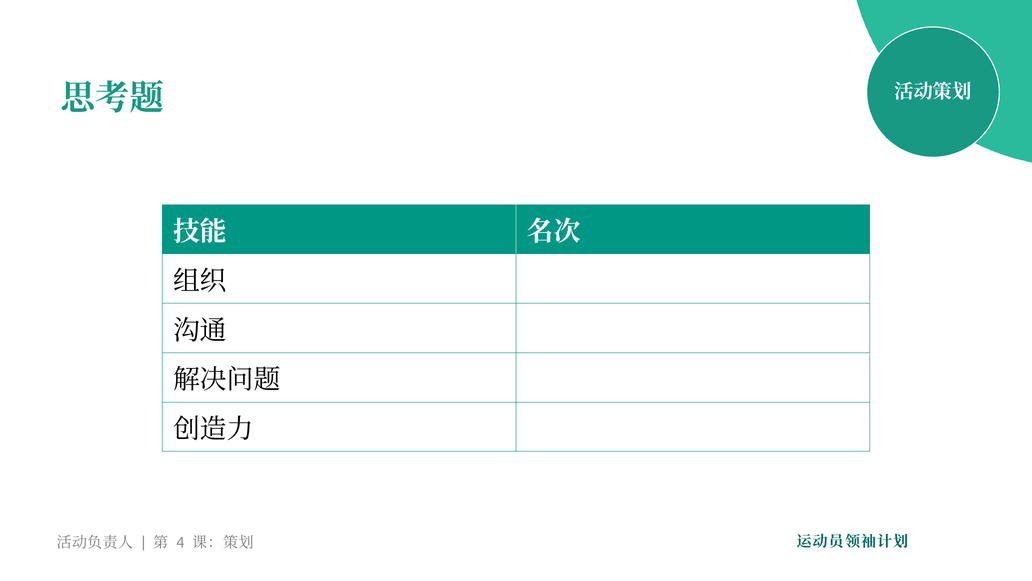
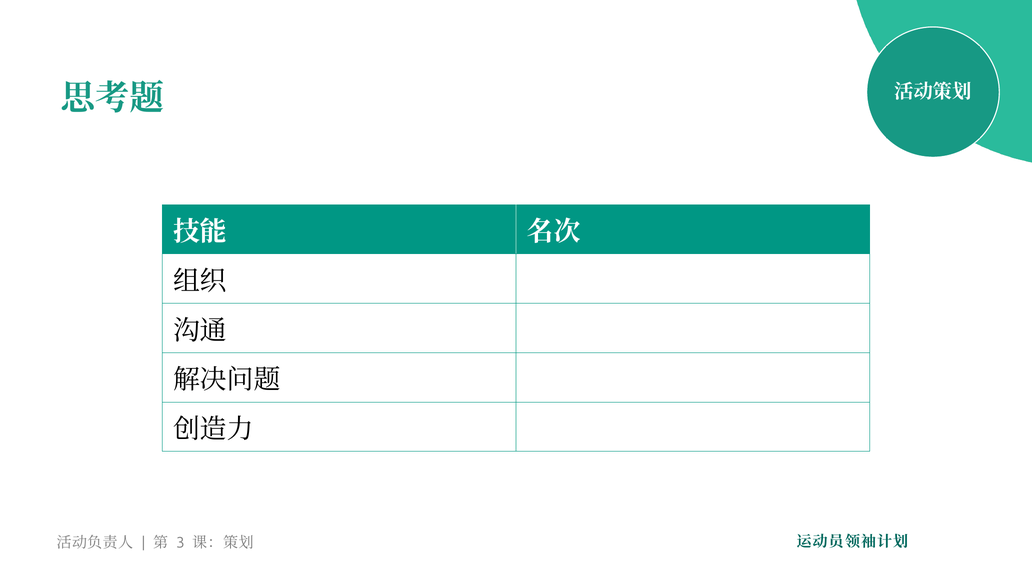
4: 4 -> 3 (180, 543)
